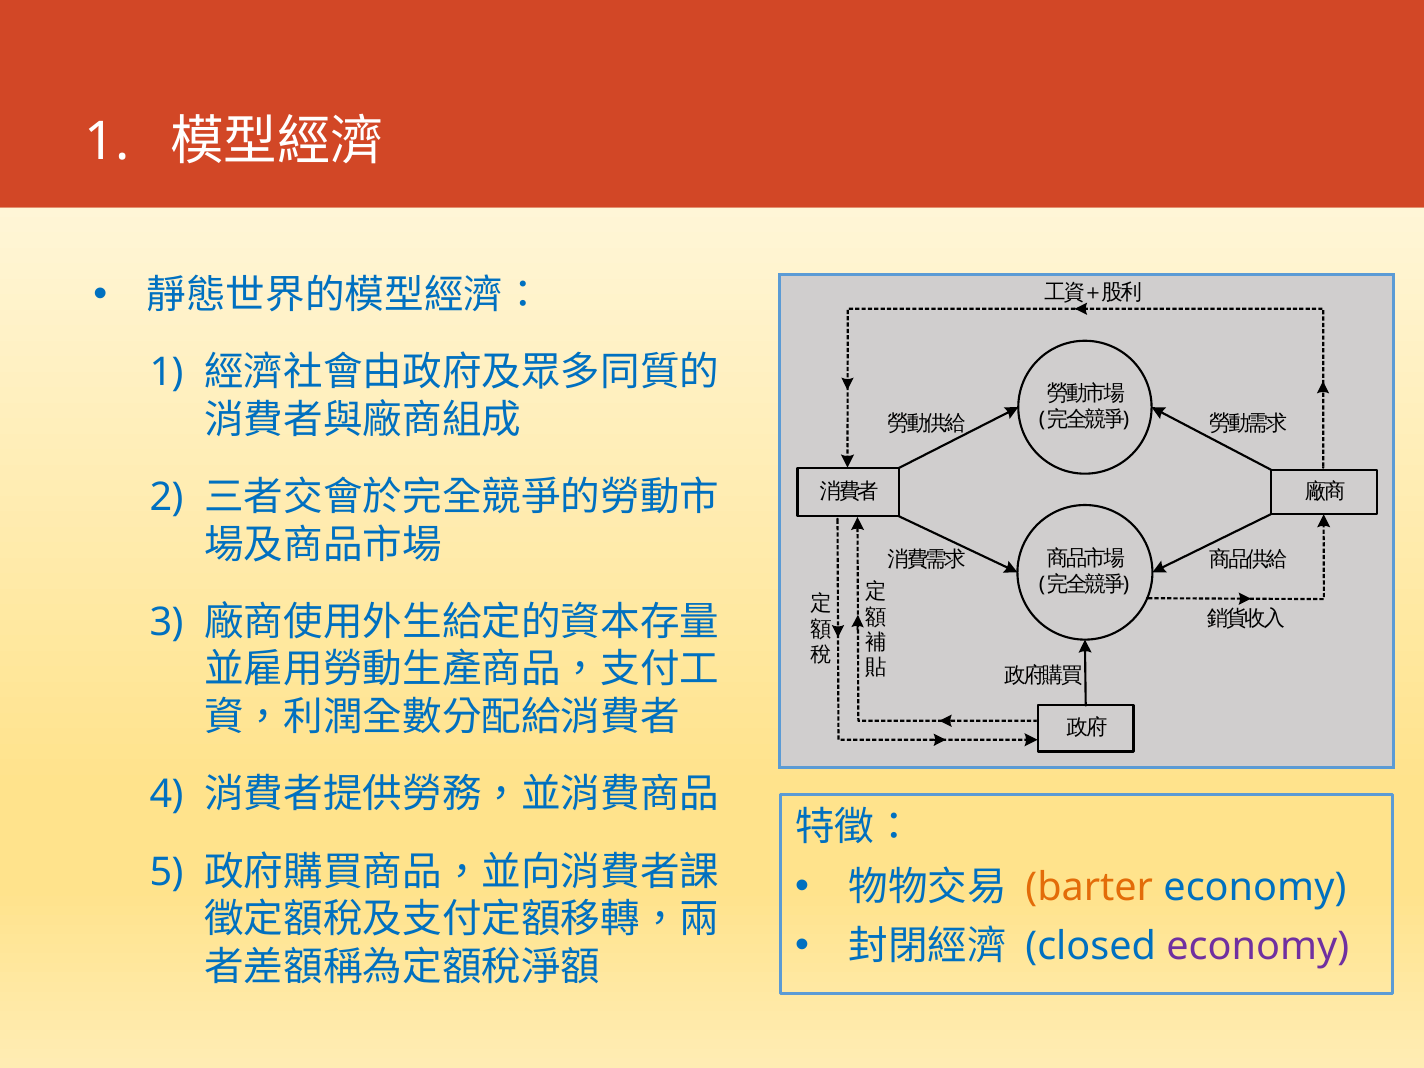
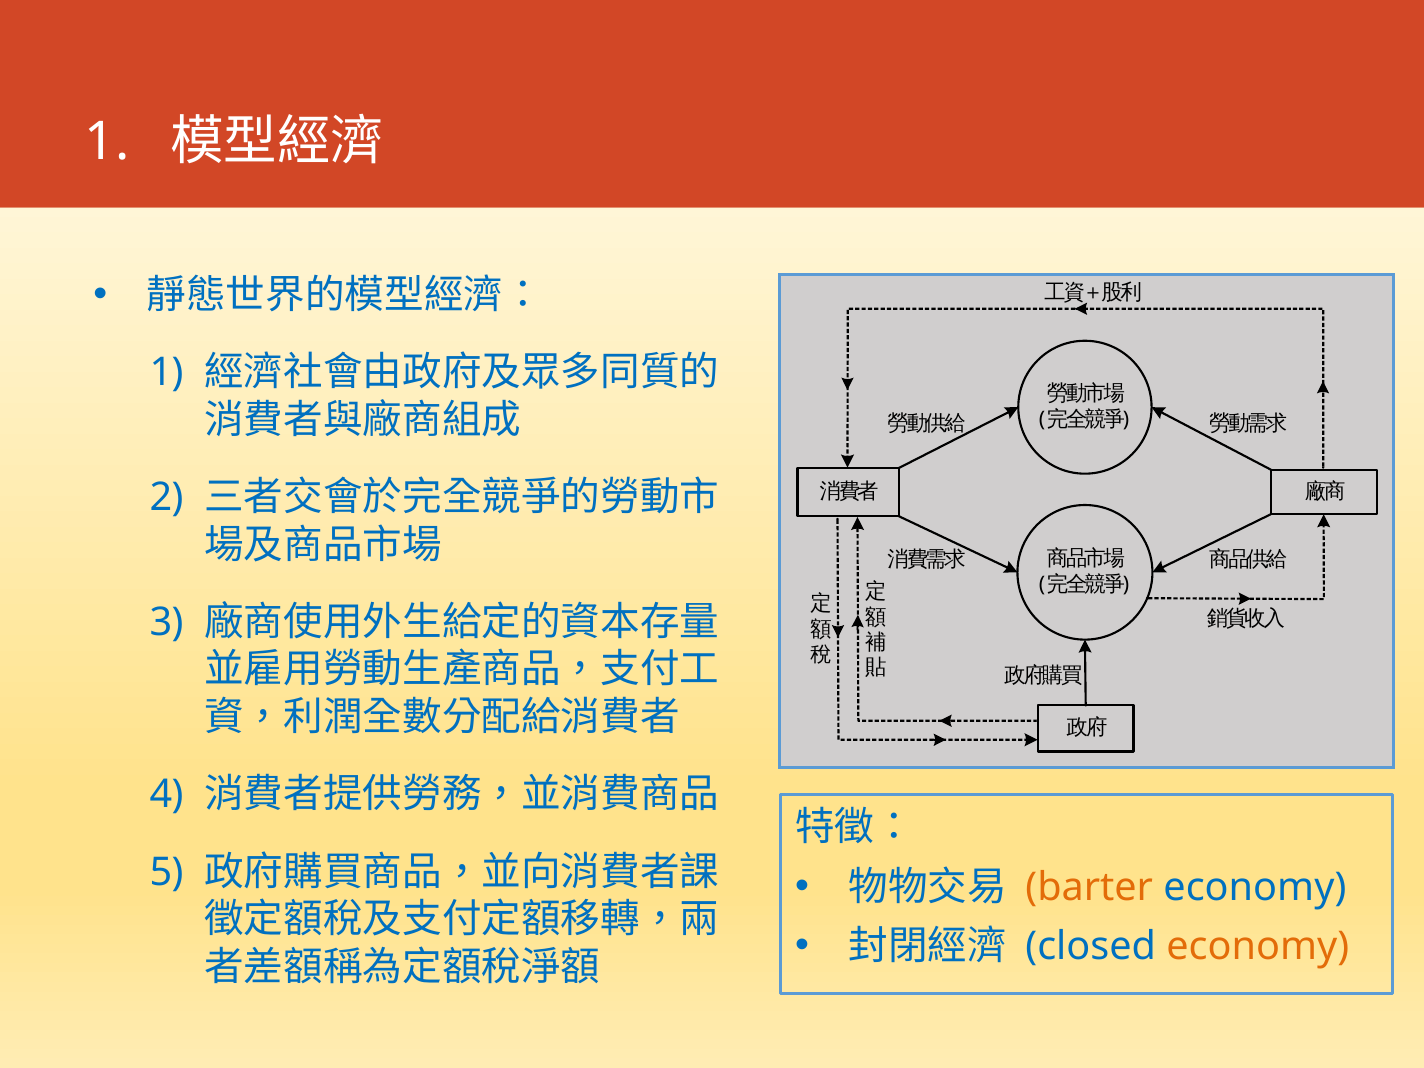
economy colour: purple -> orange (1258, 947)
